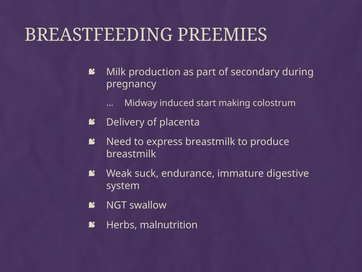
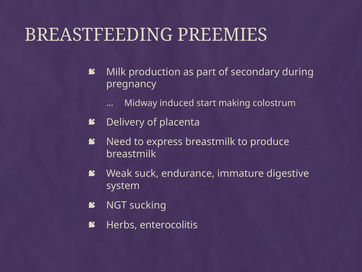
swallow: swallow -> sucking (148, 205)
malnutrition: malnutrition -> enterocolitis (169, 225)
